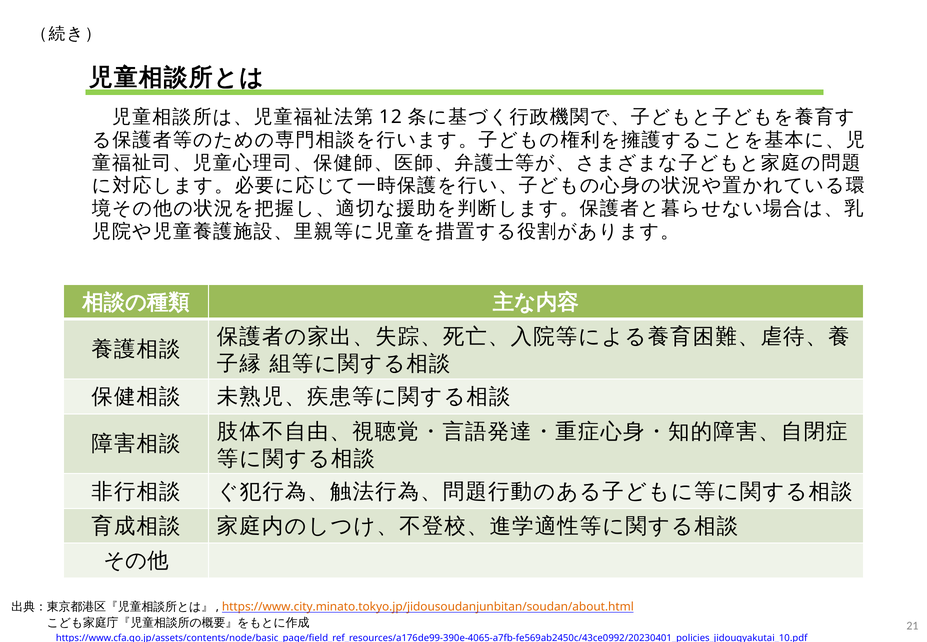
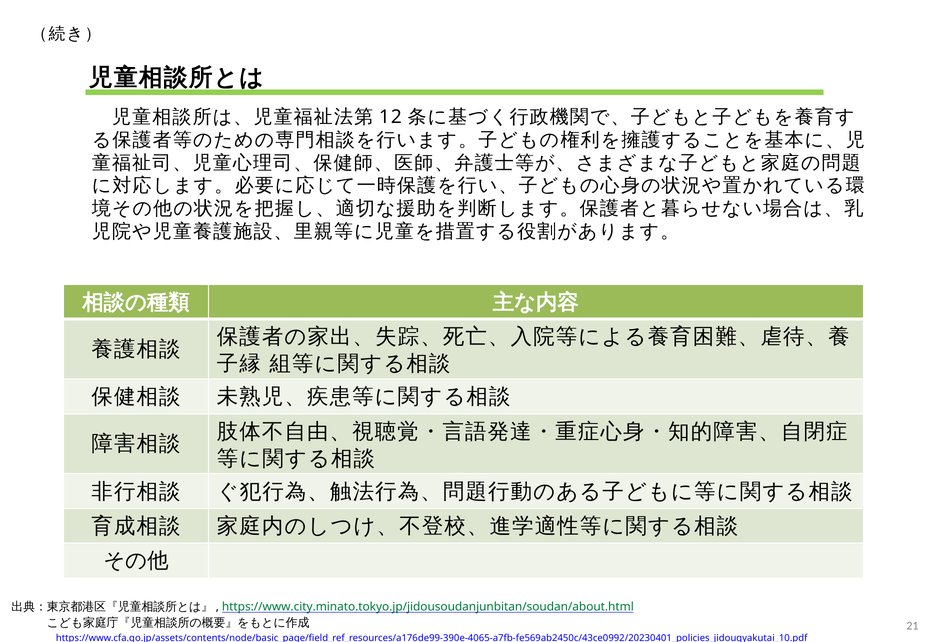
https://www.city.minato.tokyo.jp/jidousoudanjunbitan/soudan/about.html colour: orange -> green (428, 607)
